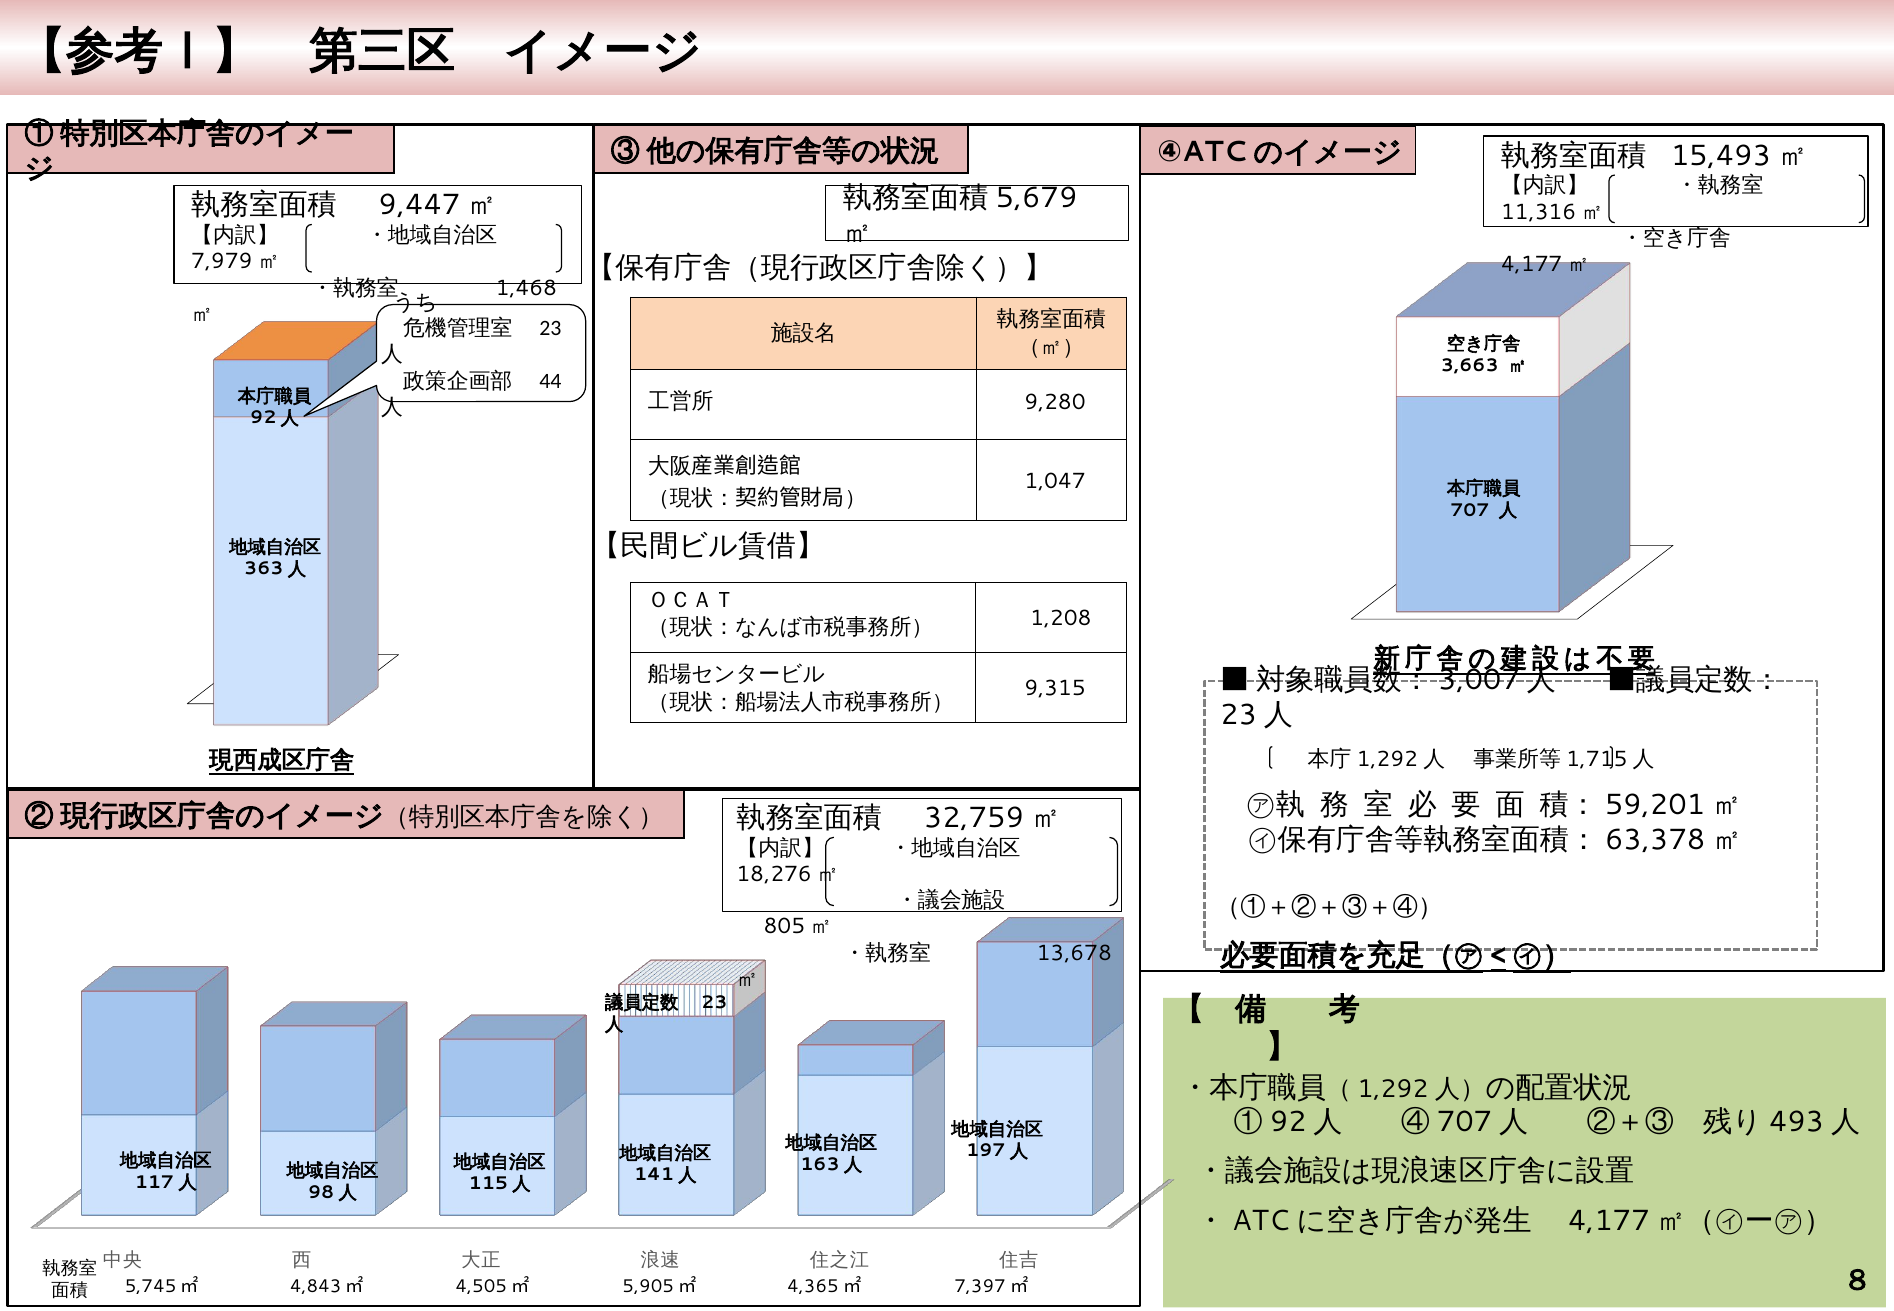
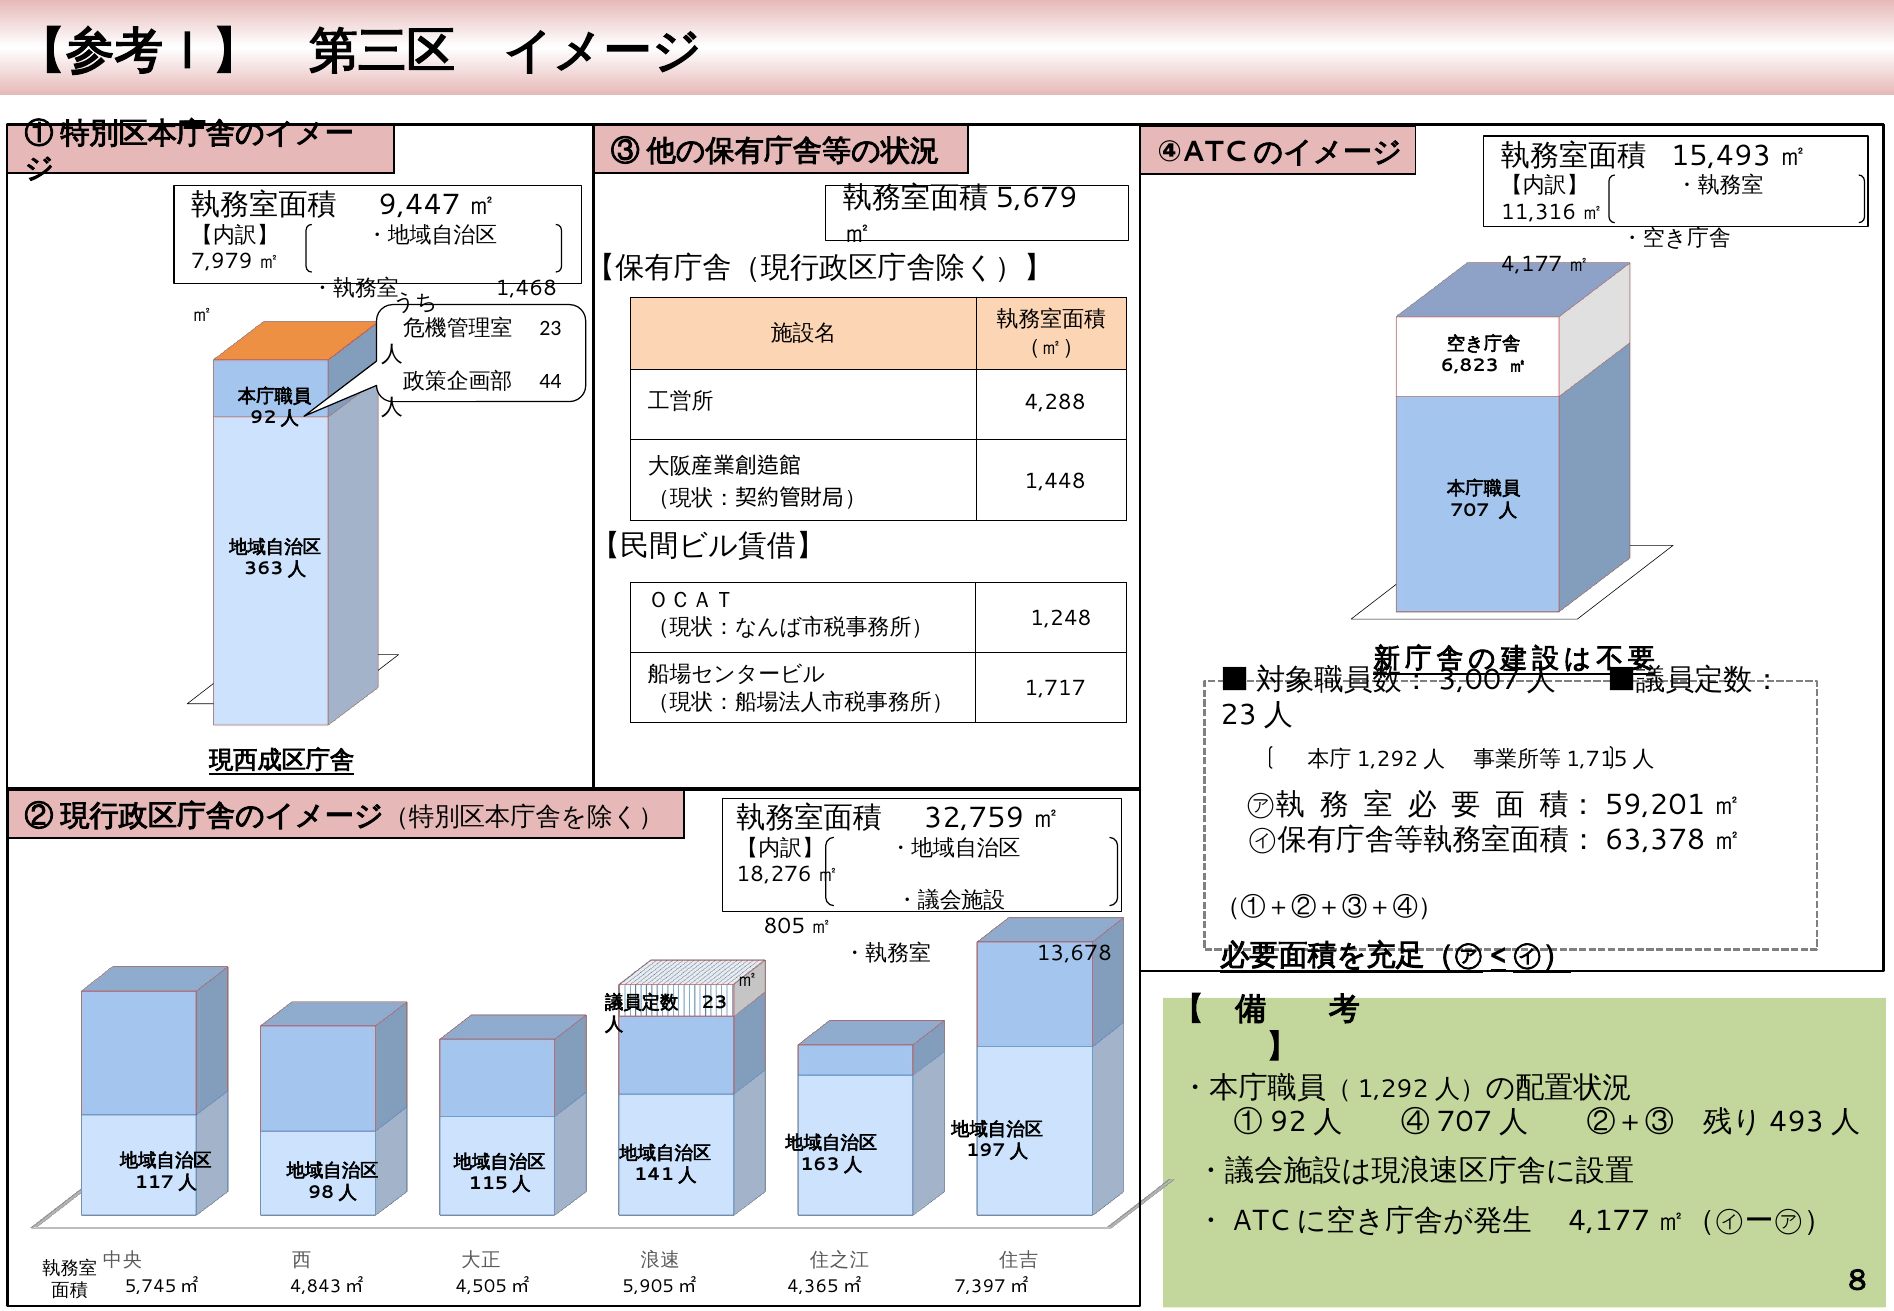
3,663: 3,663 -> 6,823 (1470, 366)
9,280: 9,280 -> 4,288 (1055, 402)
1,047: 1,047 -> 1,448 (1055, 481)
1,208: 1,208 -> 1,248 (1061, 619)
9,315: 9,315 -> 1,717 (1055, 689)
